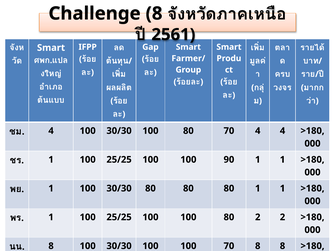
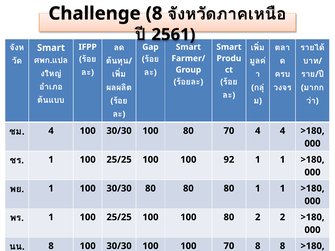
90: 90 -> 92 (229, 160)
